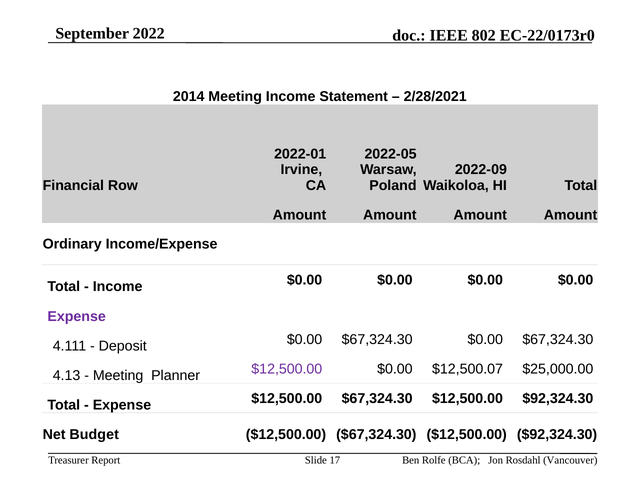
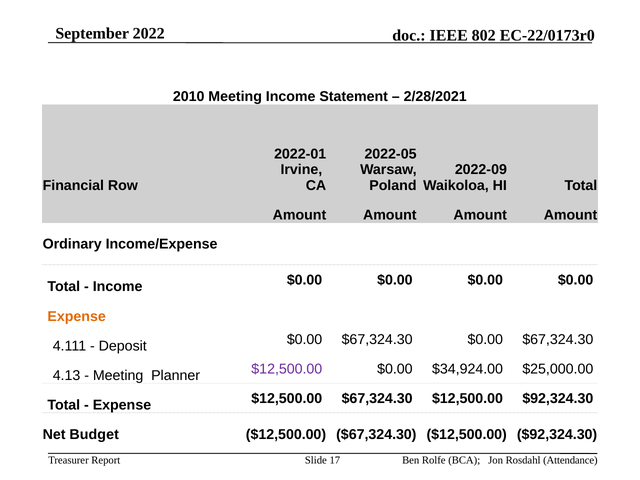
2014: 2014 -> 2010 (189, 97)
Expense colour: purple -> orange (77, 316)
$12,500.07: $12,500.07 -> $34,924.00 (468, 369)
Vancouver: Vancouver -> Attendance (570, 460)
